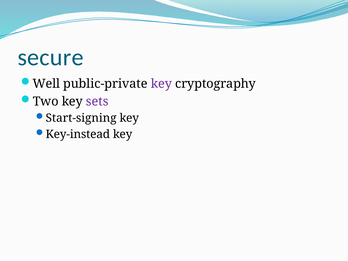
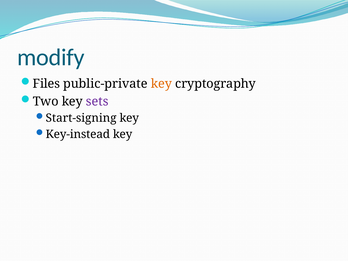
secure: secure -> modify (51, 57)
Well: Well -> Files (46, 84)
key colour: purple -> orange (161, 84)
